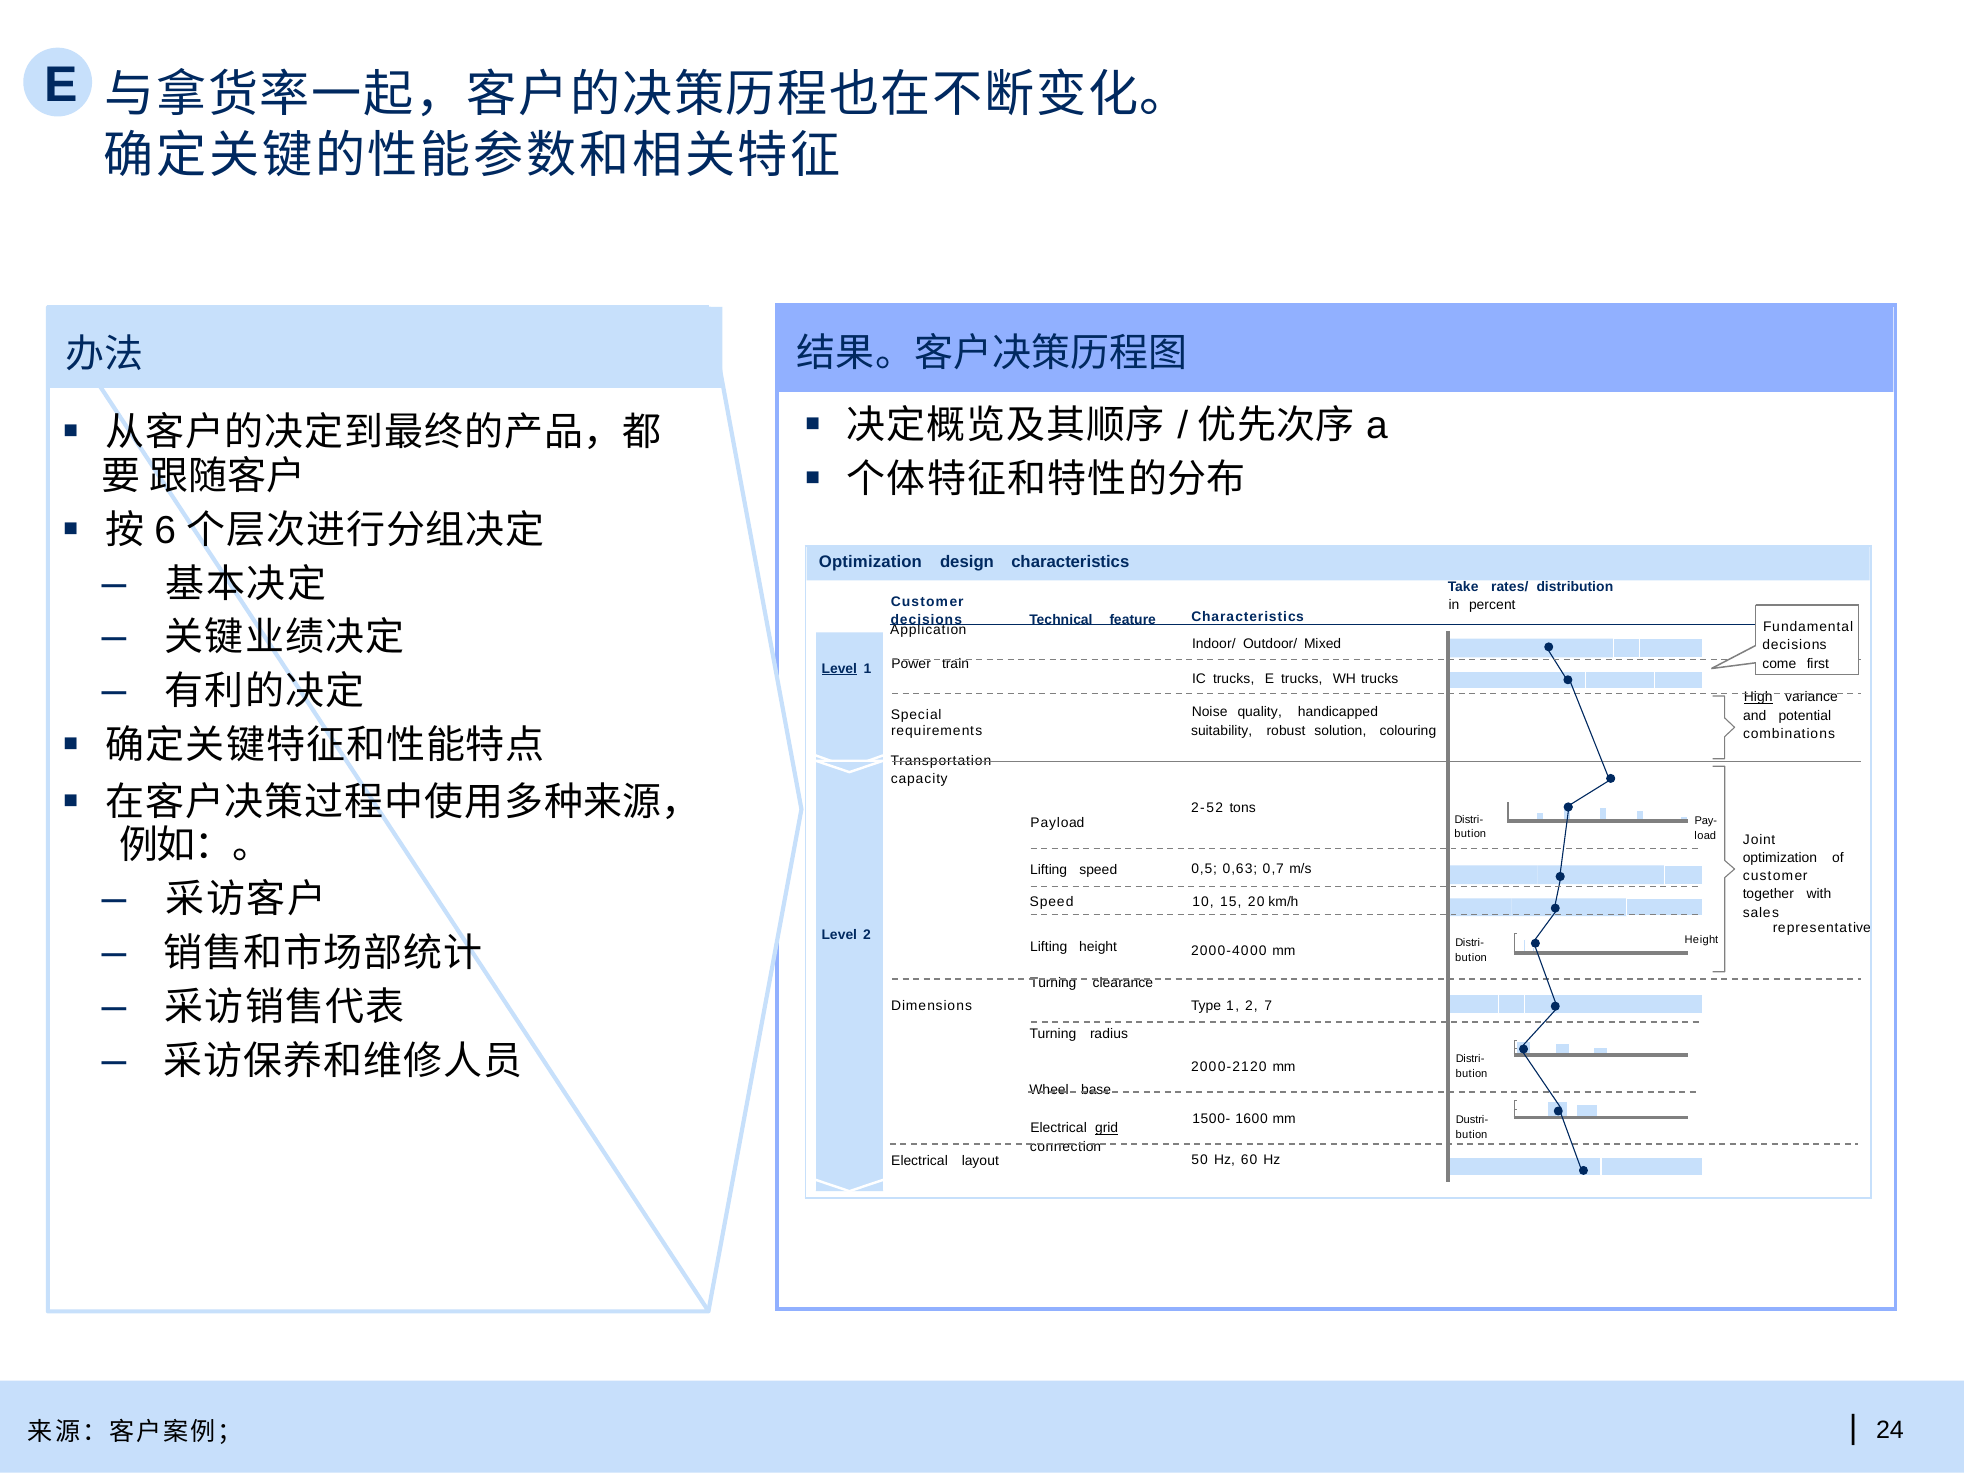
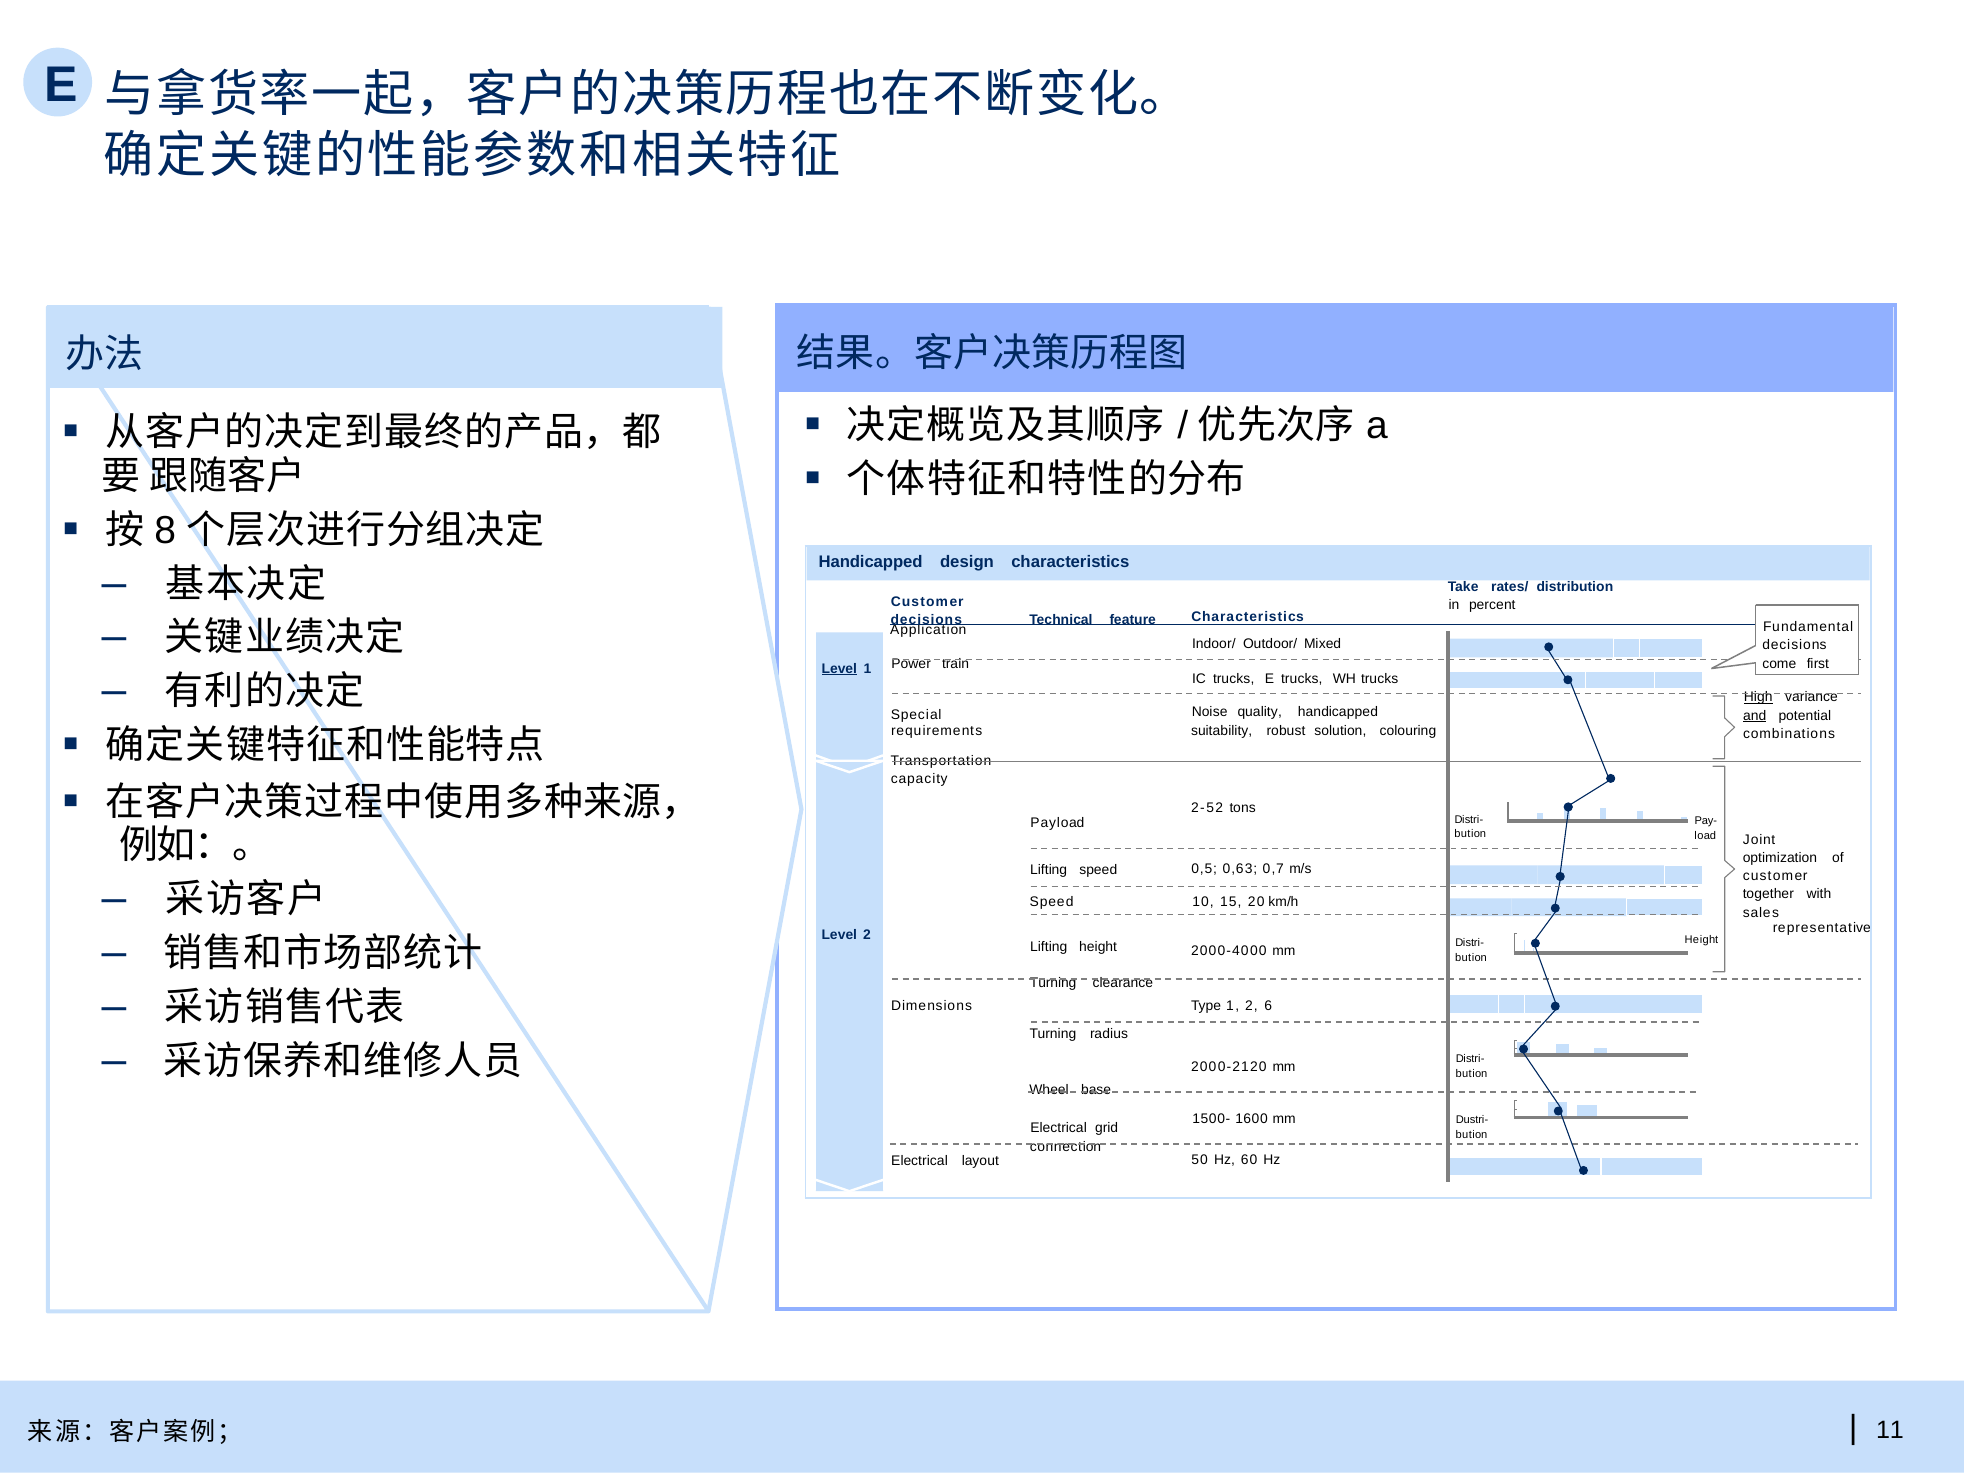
6: 6 -> 8 (165, 531)
Optimization: Optimization -> Handicapped (871, 562)
and underline: none -> present (1755, 716)
7: 7 -> 6 (1268, 1006)
grid underline: present -> none (1107, 1128)
24: 24 -> 11 (1890, 1430)
